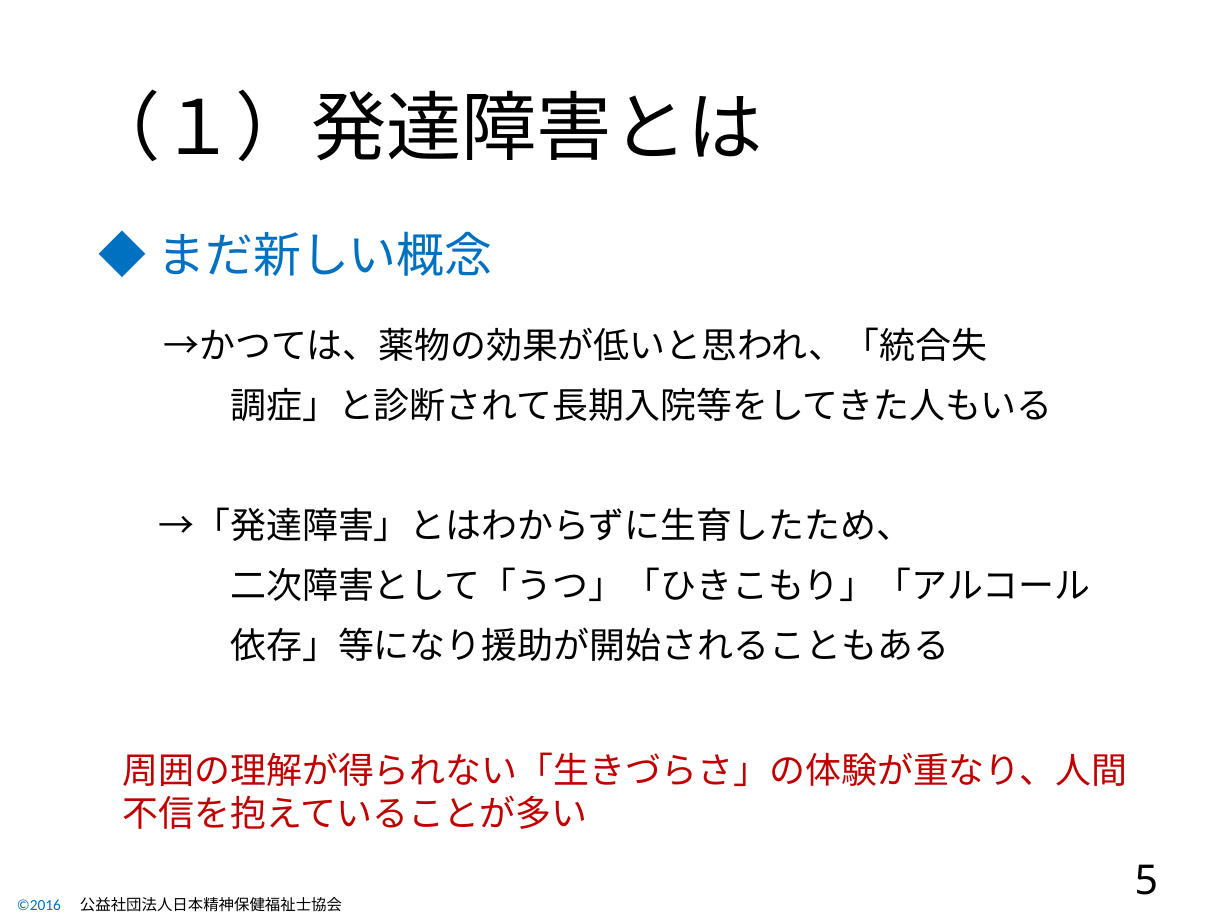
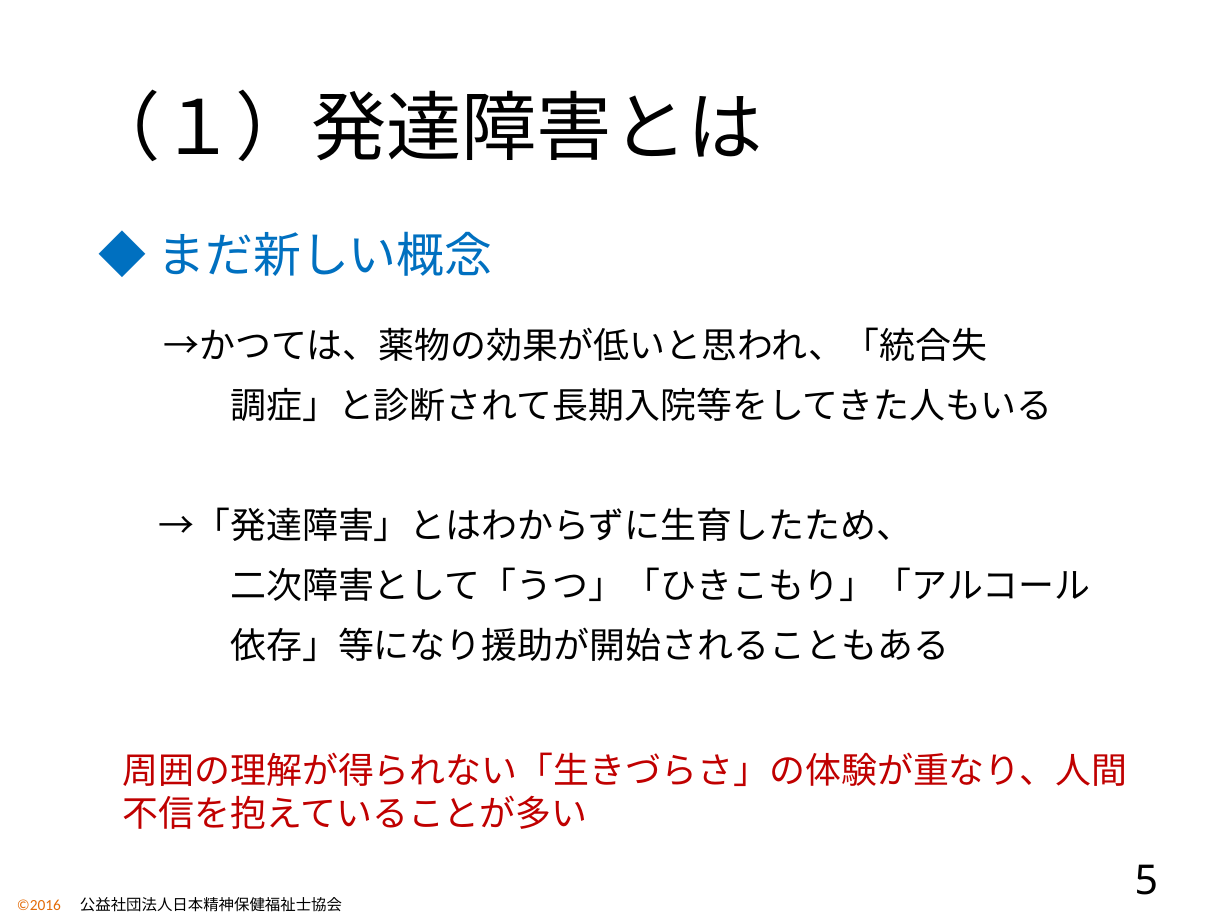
©2016 colour: blue -> orange (39, 905)
